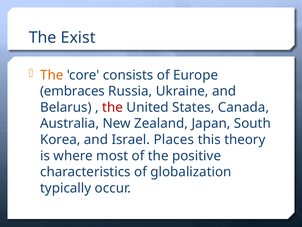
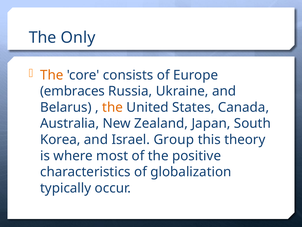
Exist: Exist -> Only (78, 38)
the colour: red -> orange (113, 107)
Places: Places -> Group (174, 139)
